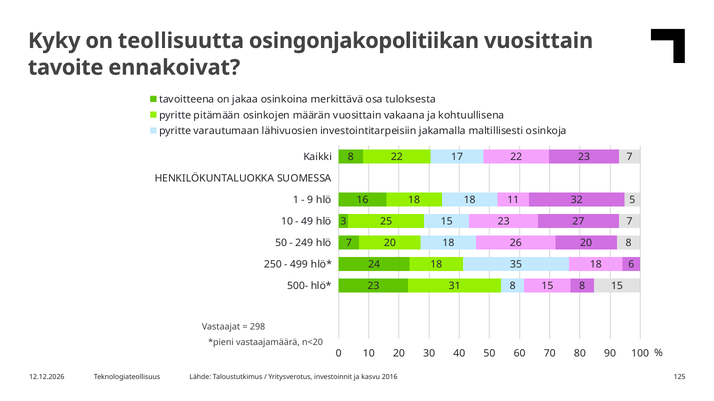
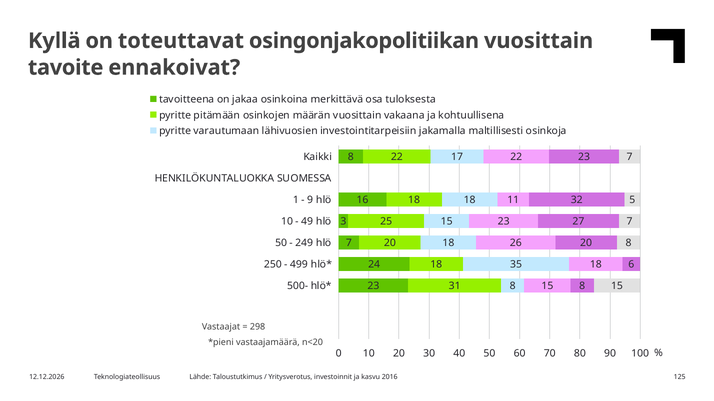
Kyky: Kyky -> Kyllä (54, 41)
teollisuutta: teollisuutta -> toteuttavat (181, 41)
